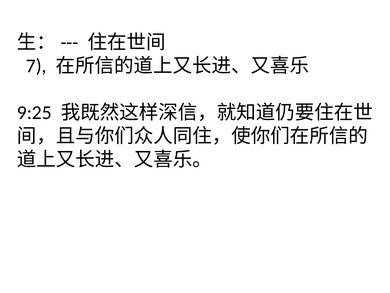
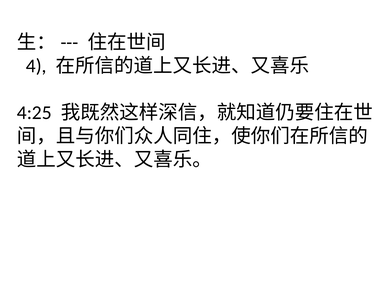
7: 7 -> 4 (36, 66)
9:25: 9:25 -> 4:25 (34, 112)
